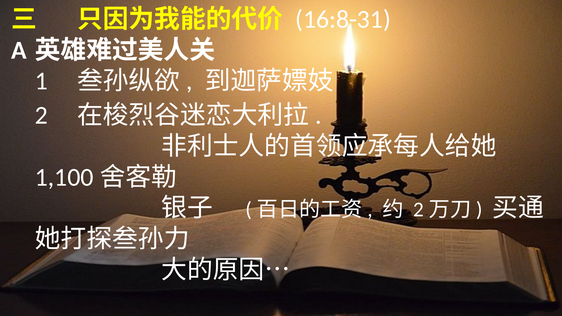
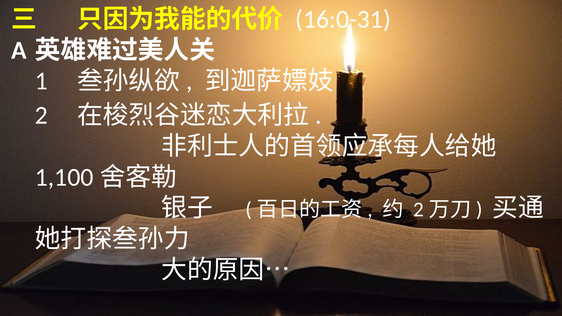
16:8-31: 16:8-31 -> 16:0-31 (343, 19)
